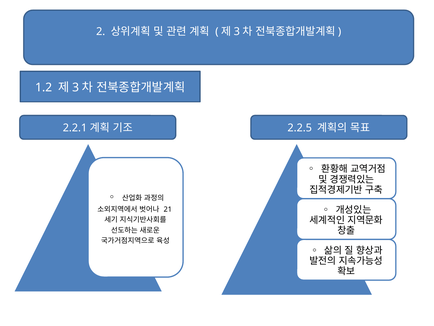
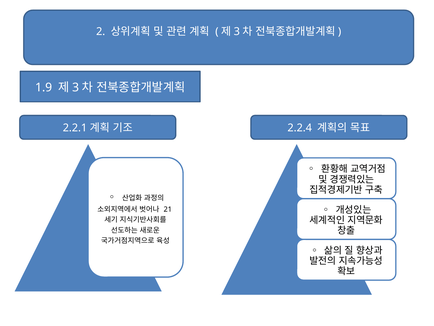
1.2: 1.2 -> 1.9 (44, 87)
2.2.5: 2.2.5 -> 2.2.4 (300, 128)
